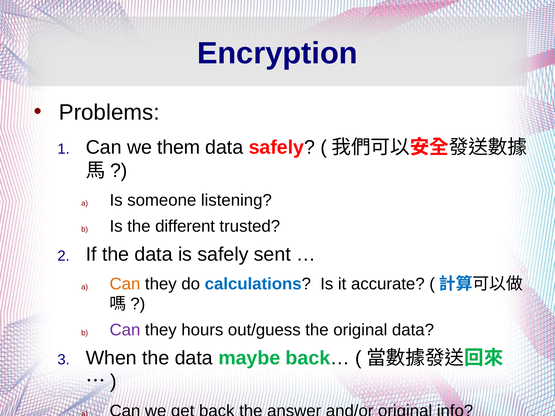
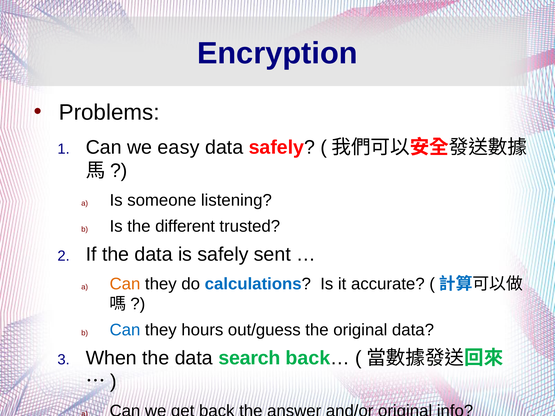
them: them -> easy (179, 147)
Can colour: purple -> blue (125, 330)
maybe: maybe -> search (249, 358)
